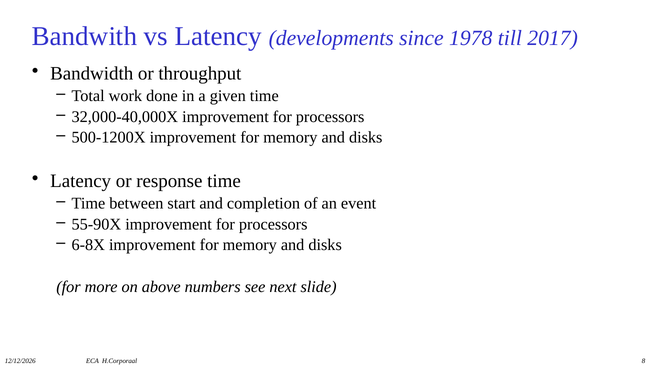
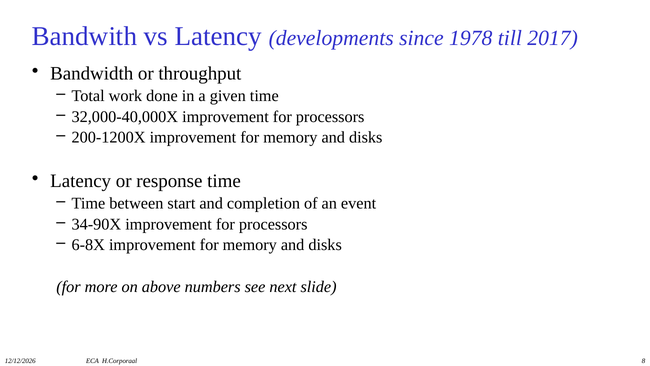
500-1200X: 500-1200X -> 200-1200X (109, 137)
55-90X: 55-90X -> 34-90X (96, 224)
